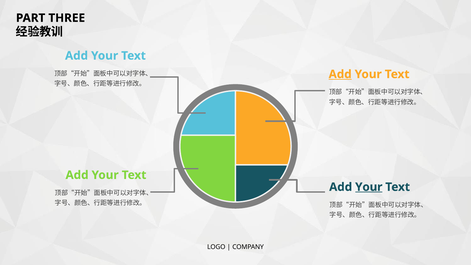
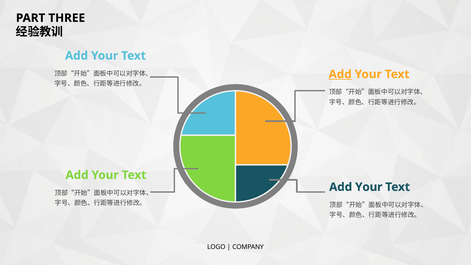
Your underline: present -> none (369, 187)
